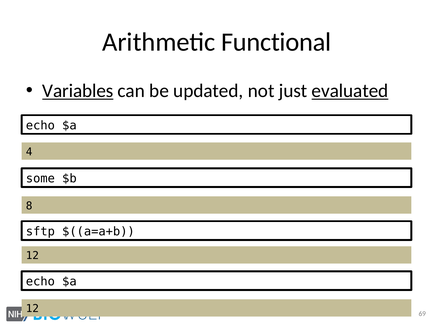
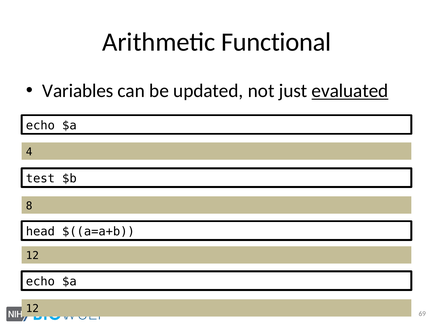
Variables underline: present -> none (78, 91)
some: some -> test (40, 178)
sftp: sftp -> head (40, 231)
